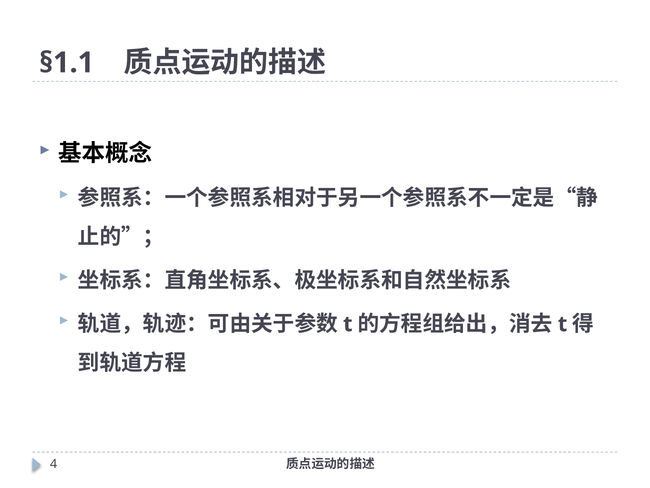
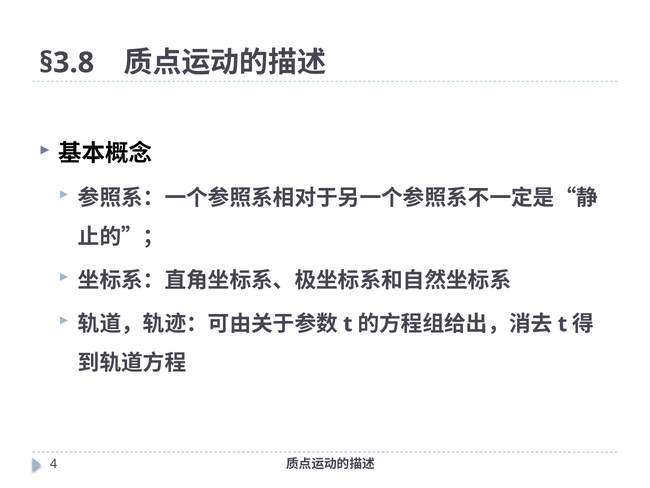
§1.1: §1.1 -> §3.8 (67, 63)
